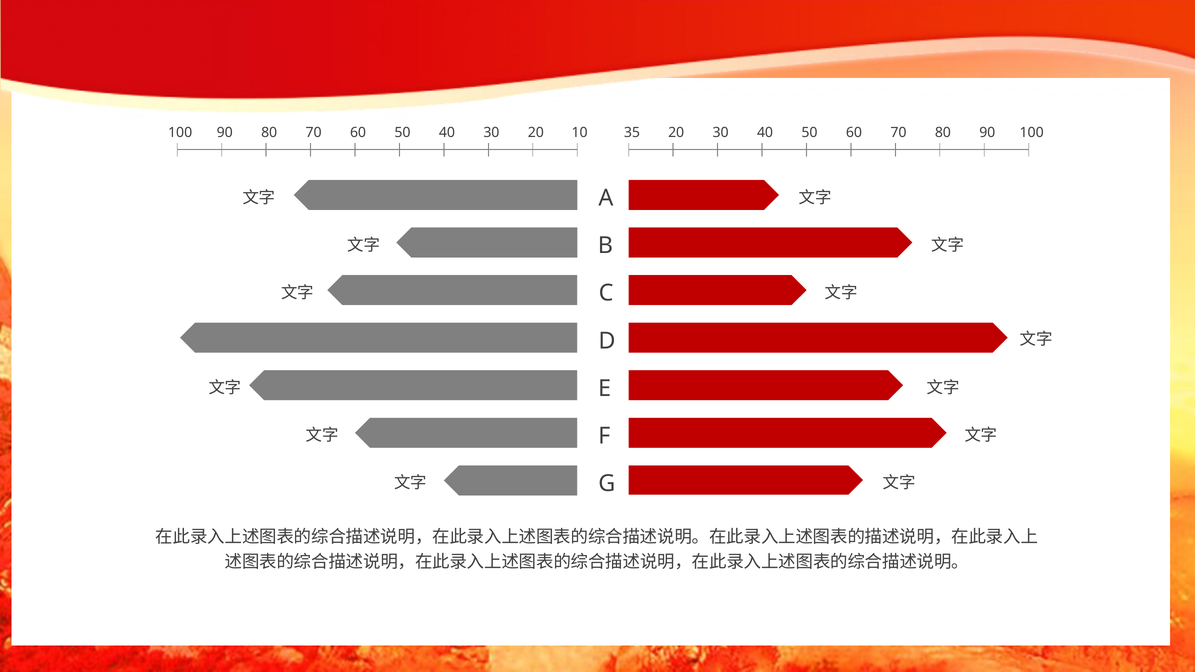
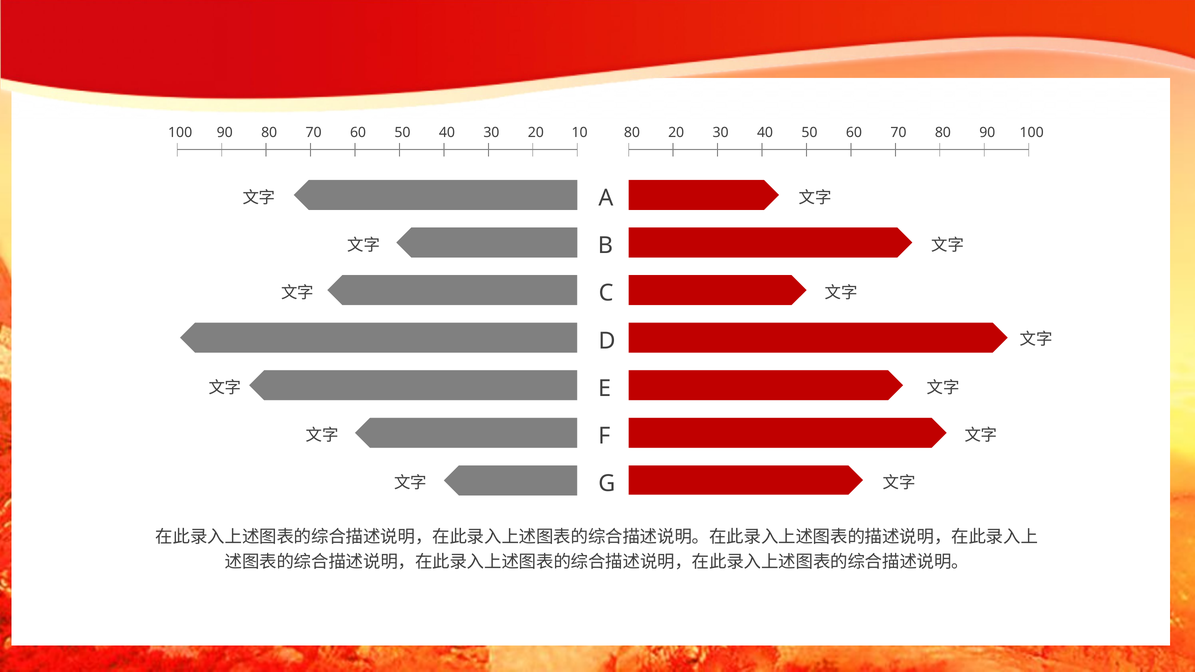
100 35: 35 -> 80 (632, 133)
